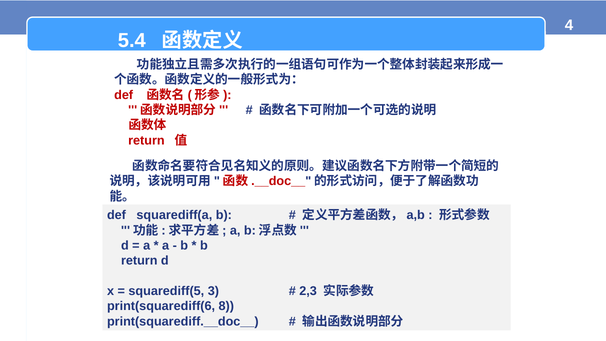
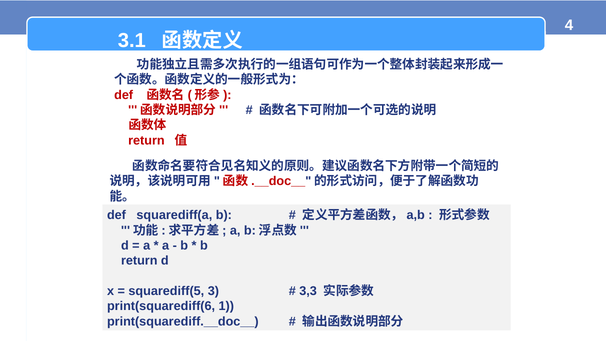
5.4: 5.4 -> 3.1 (132, 41)
2,3: 2,3 -> 3,3 (308, 291)
8: 8 -> 1 (226, 306)
